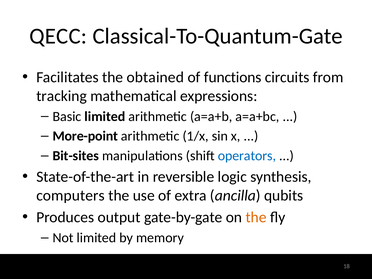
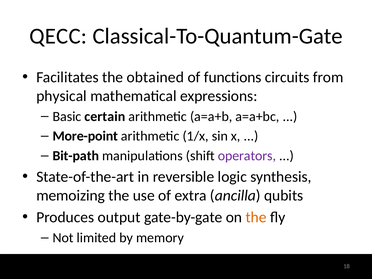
tracking: tracking -> physical (62, 96)
Basic limited: limited -> certain (105, 116)
Bit-sites: Bit-sites -> Bit-path (76, 156)
operators colour: blue -> purple (247, 156)
computers: computers -> memoizing (71, 195)
